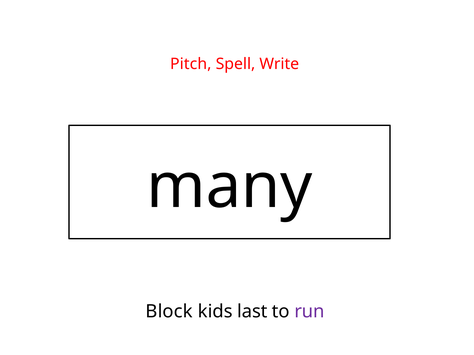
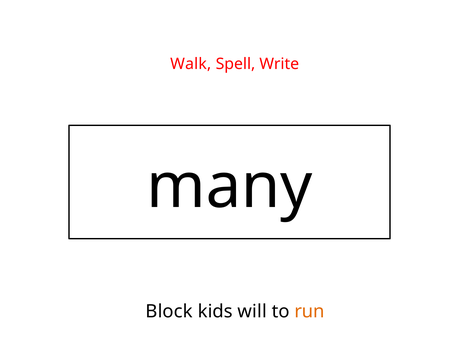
Pitch: Pitch -> Walk (191, 64)
last: last -> will (252, 312)
run colour: purple -> orange (310, 312)
